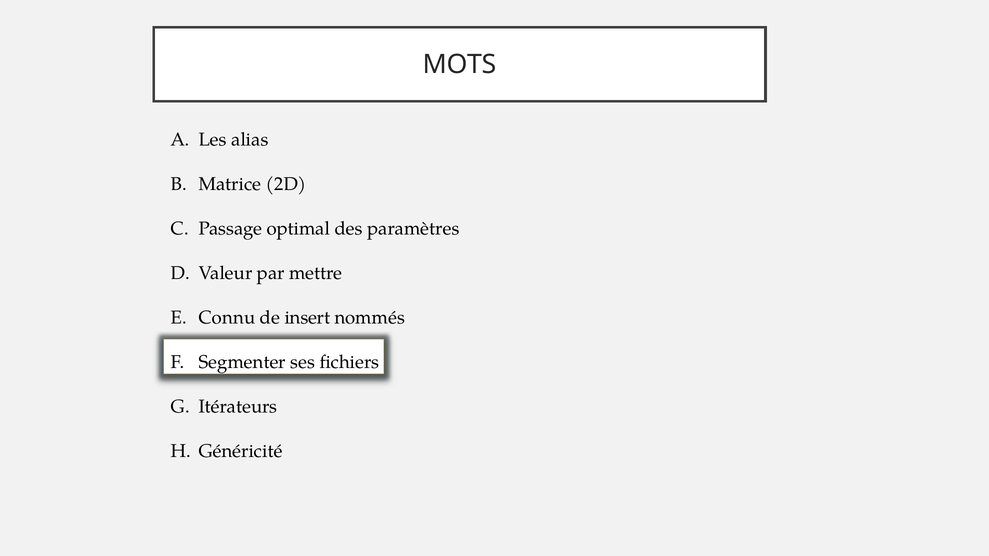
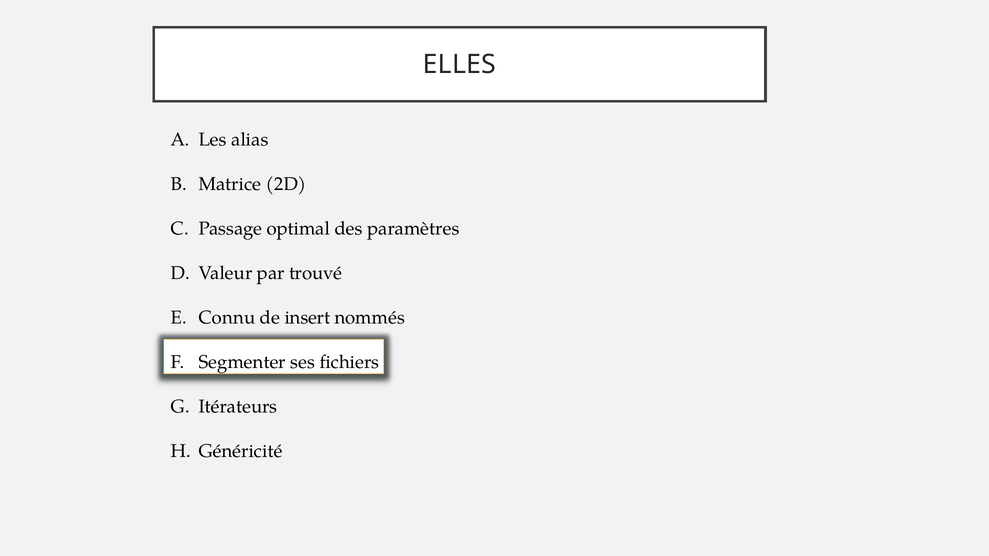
MOTS: MOTS -> ELLES (459, 64)
mettre: mettre -> trouvé (316, 273)
